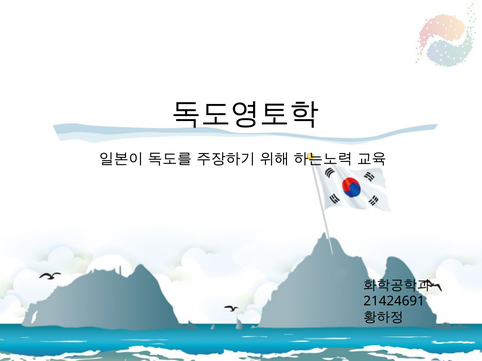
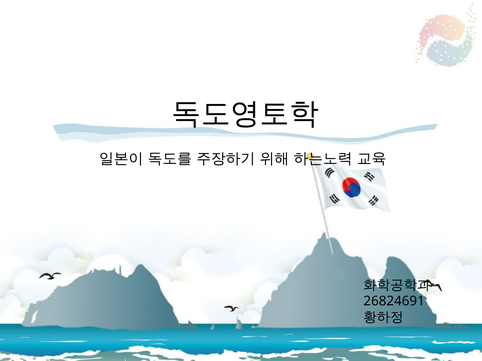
21424691: 21424691 -> 26824691 (394, 302)
